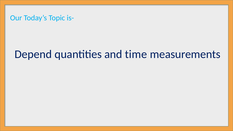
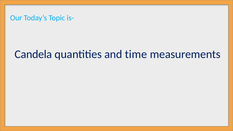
Depend: Depend -> Candela (33, 54)
